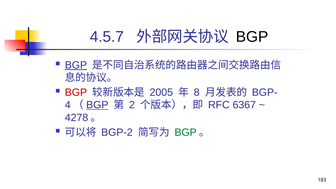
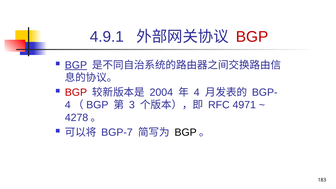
4.5.7: 4.5.7 -> 4.9.1 (107, 37)
BGP colour: black -> red (252, 37)
2005: 2005 -> 2004 (161, 92)
8: 8 -> 4 (197, 92)
BGP underline: present -> none (97, 105)
2: 2 -> 3 (132, 105)
6367: 6367 -> 4971 (244, 105)
BGP-2: BGP-2 -> BGP-7 (117, 132)
BGP colour: green -> black (186, 132)
